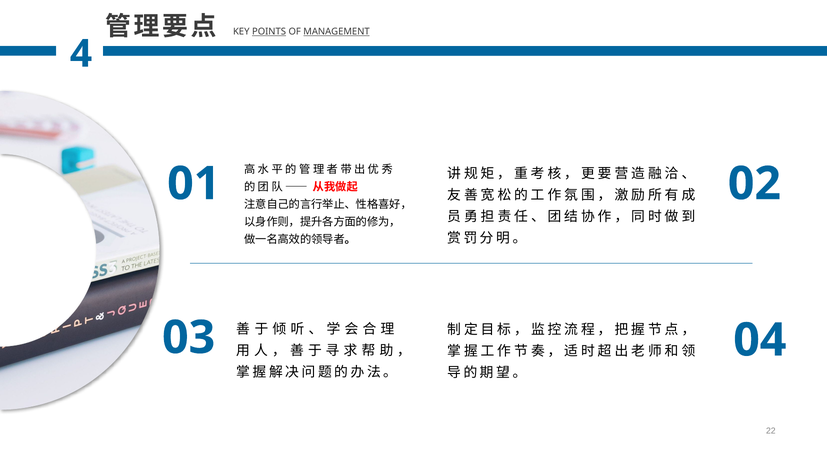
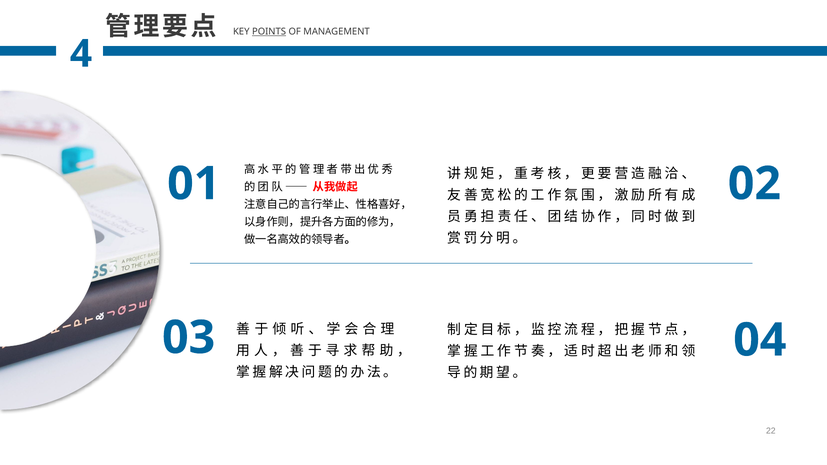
MANAGEMENT underline: present -> none (337, 32)
